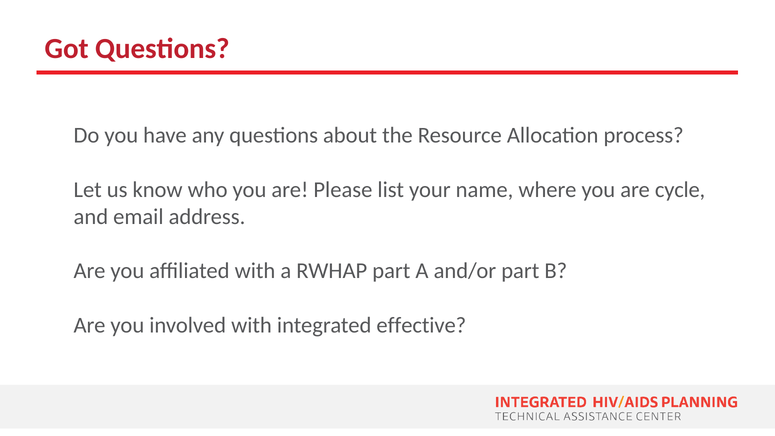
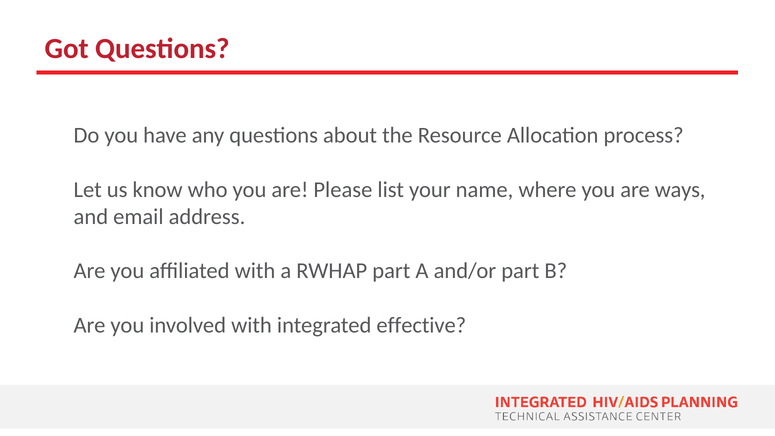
cycle: cycle -> ways (680, 190)
